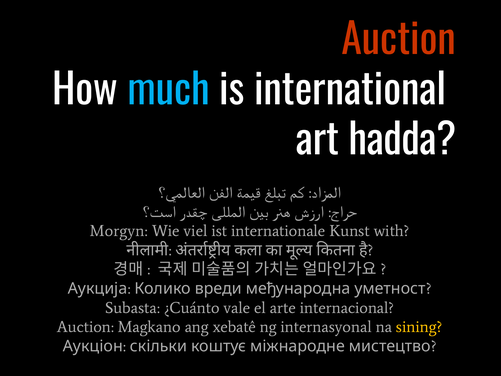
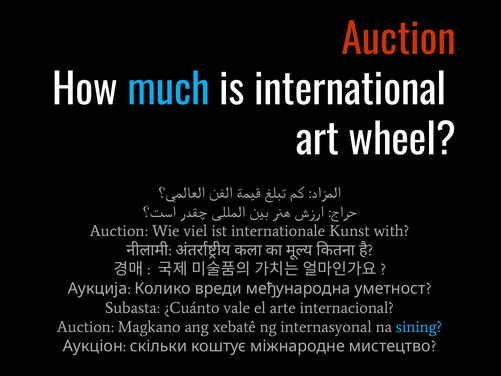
hadda: hadda -> wheel (402, 141)
Morgyn: Morgyn -> Auction (119, 231)
sining colour: yellow -> light blue (419, 327)
